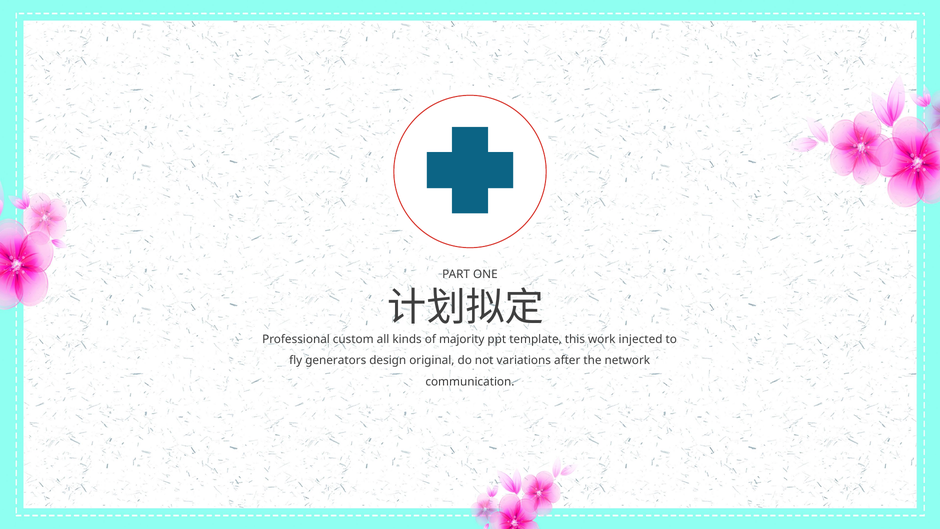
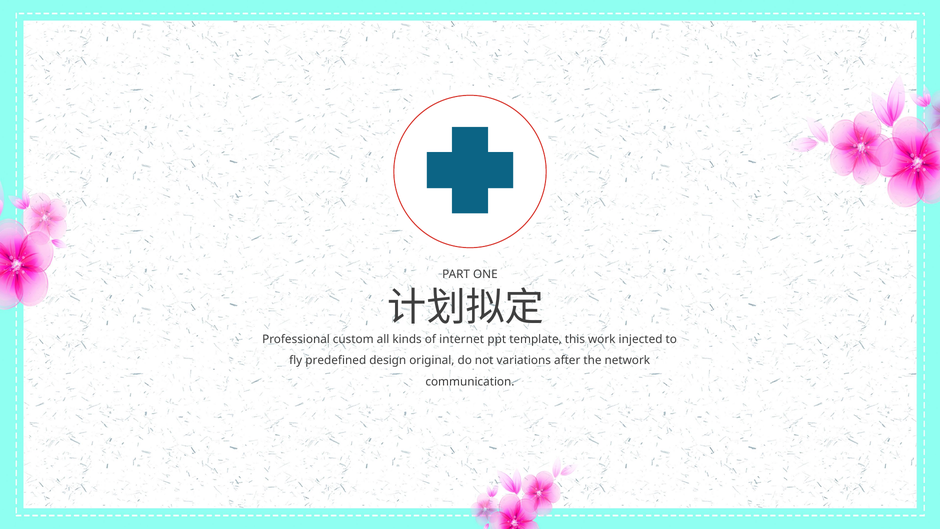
majority: majority -> internet (462, 339)
generators: generators -> predefined (336, 360)
